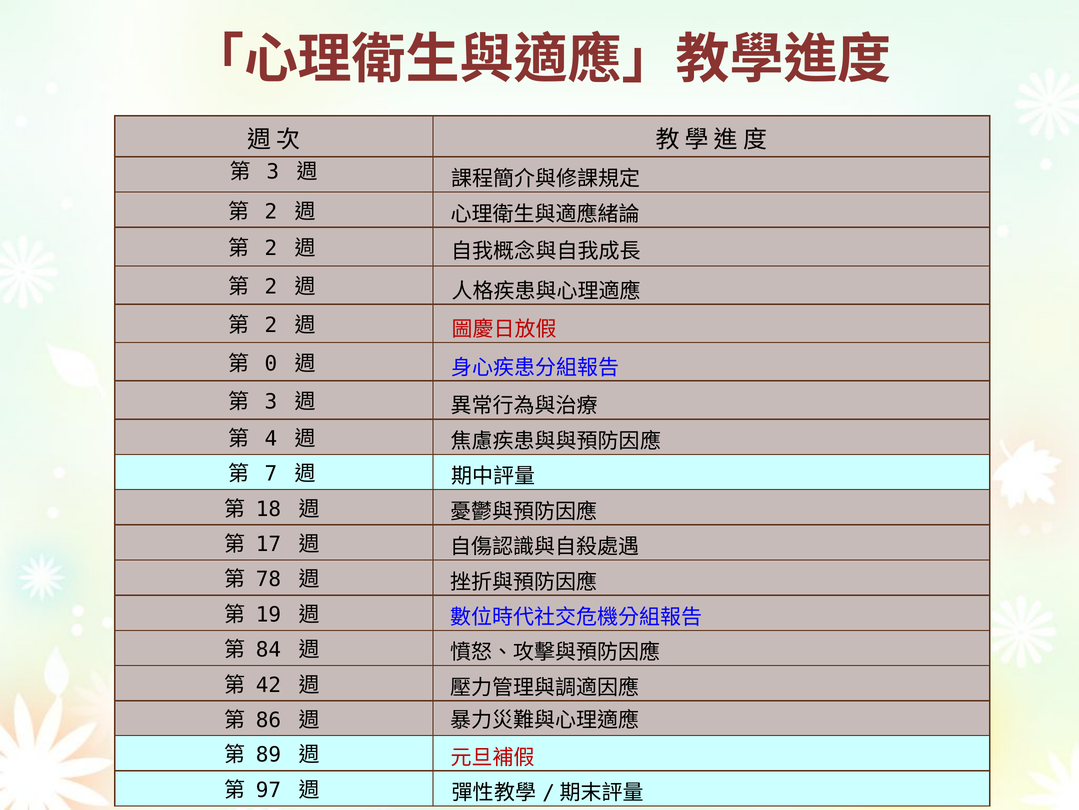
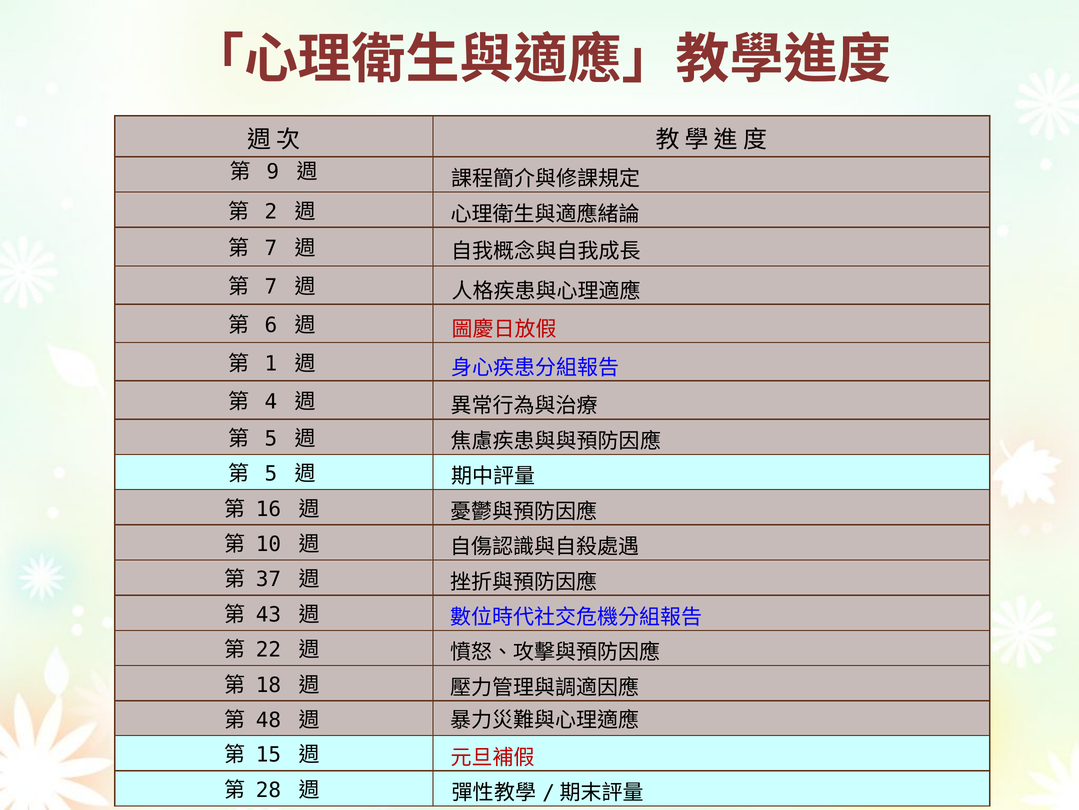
3: 3 -> 9 (273, 172)
2: 2 -> 7 (271, 248)
2: 2 -> 7 (271, 287)
2: 2 -> 6 (271, 325)
0: 0 -> 1 (271, 363)
3: 3 -> 4 (271, 402)
4: 4 -> 5 (271, 438)
7: 7 -> 5 (271, 473)
18: 18 -> 16 (268, 509)
17: 17 -> 10 (268, 544)
78: 78 -> 37 (268, 579)
19: 19 -> 43 (268, 614)
84: 84 -> 22 (268, 649)
42: 42 -> 18 (268, 685)
86: 86 -> 48 (268, 719)
89: 89 -> 15 (268, 754)
97: 97 -> 28 (268, 789)
